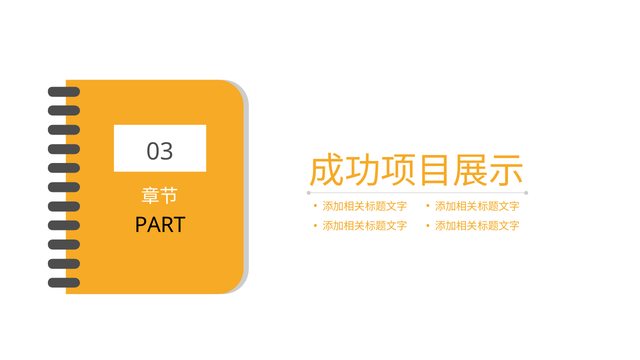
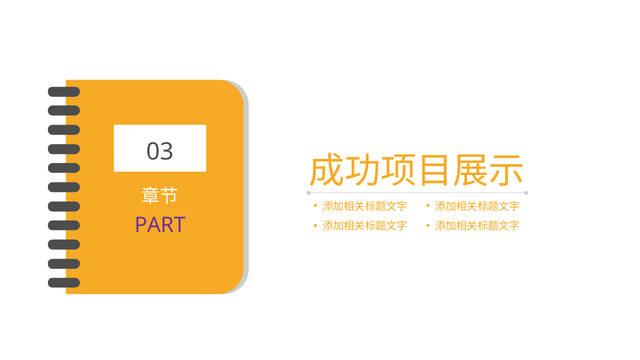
PART colour: black -> purple (160, 225)
